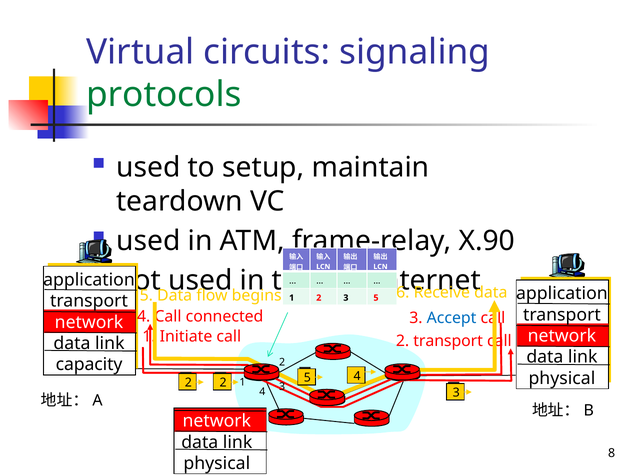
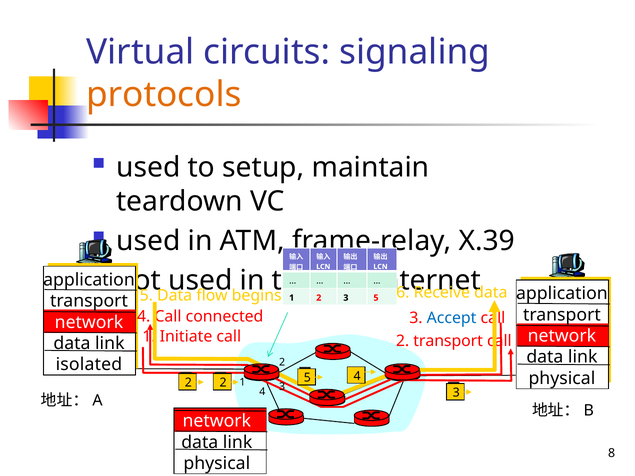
protocols colour: green -> orange (164, 95)
X.90: X.90 -> X.39 (487, 241)
capacity: capacity -> isolated (89, 365)
